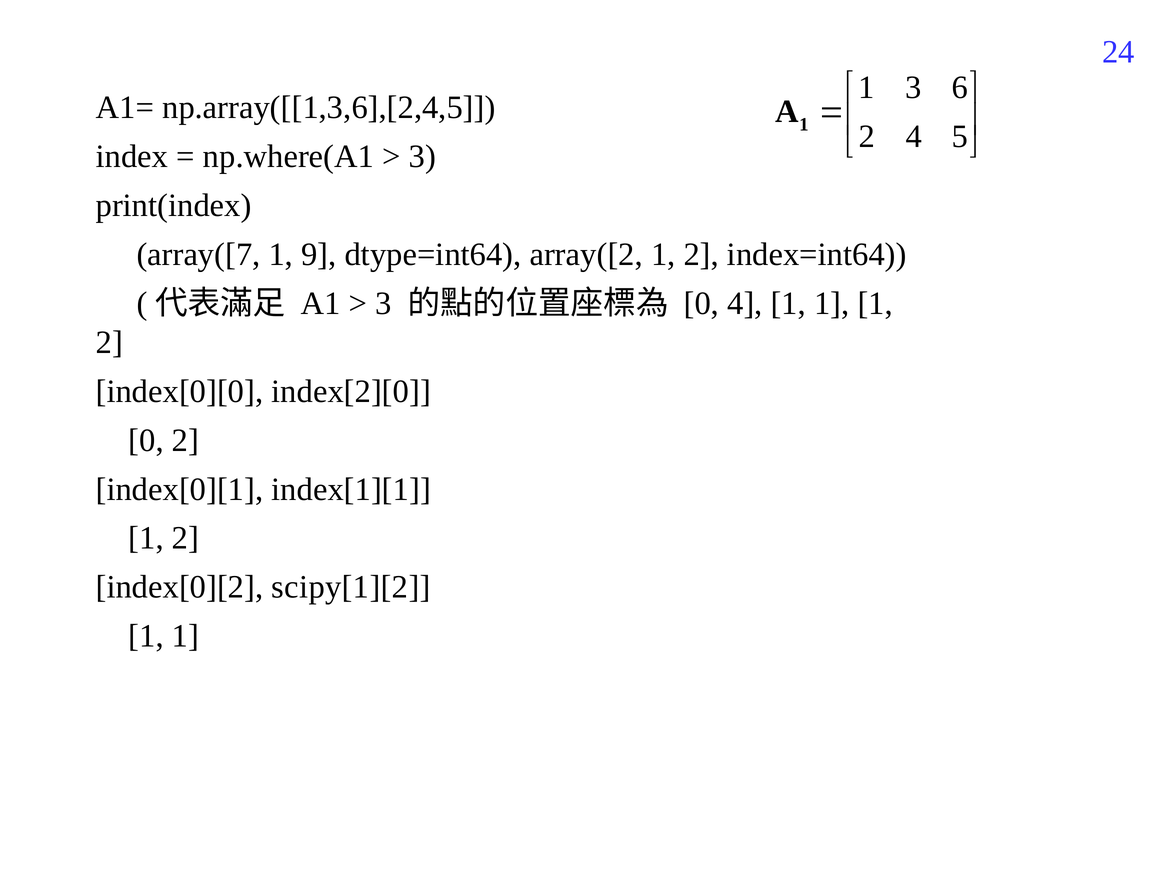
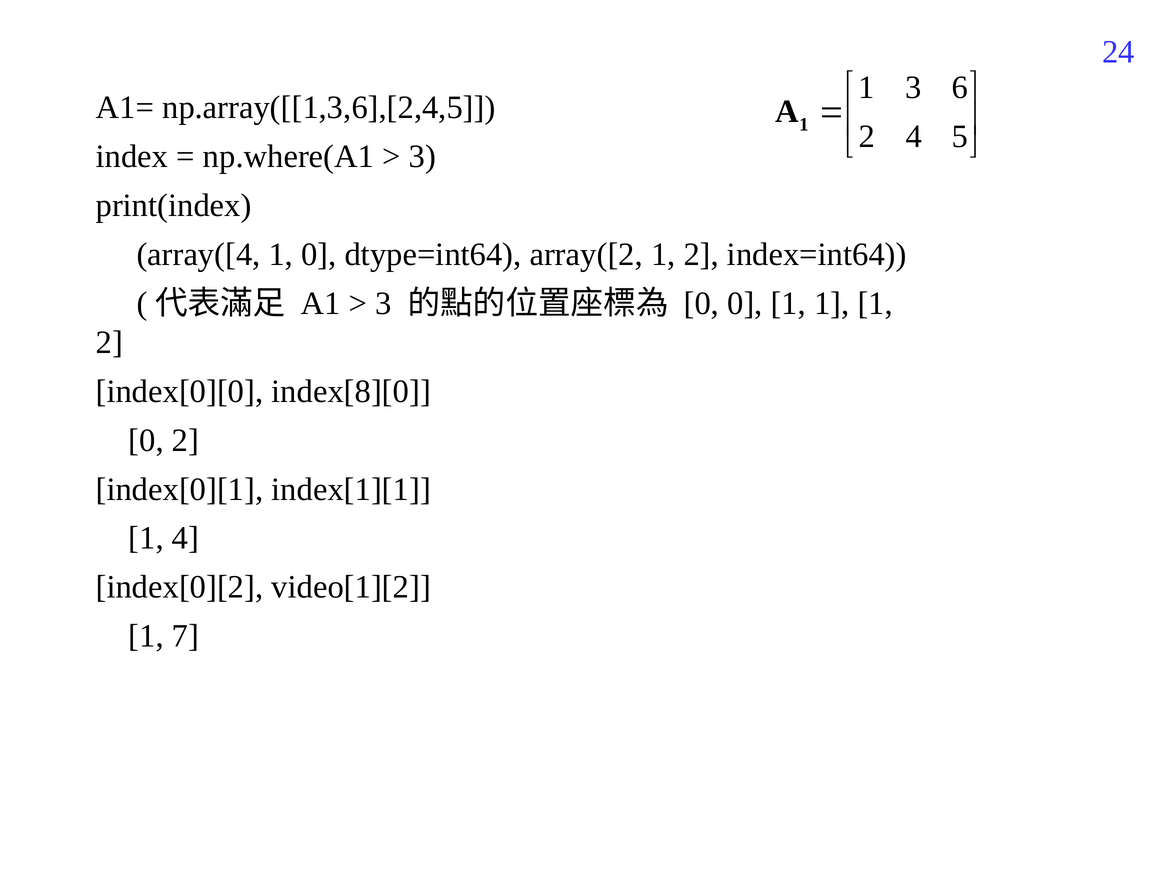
array([7: array([7 -> array([4 (198, 254)
1 9: 9 -> 0 (319, 254)
0 4: 4 -> 0 (745, 303)
index[2][0: index[2][0 -> index[8][0 (351, 391)
2: 2 -> 4 (185, 538)
scipy[1][2: scipy[1][2 -> video[1][2 (351, 587)
1: 1 -> 7 (185, 636)
